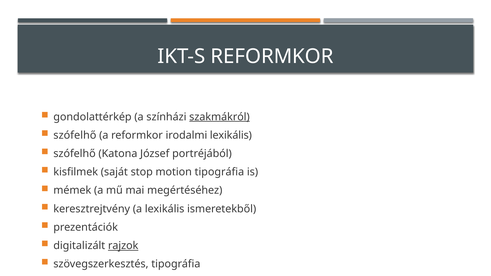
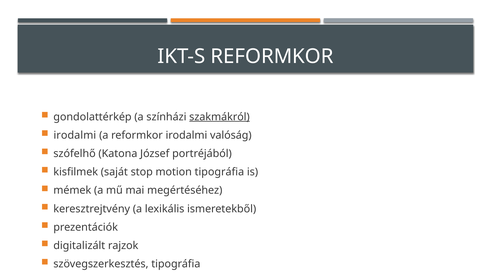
szófelhő: szófelhő -> irodalmi (75, 135)
irodalmi lexikális: lexikális -> valóság (231, 135)
rajzok underline: present -> none (123, 246)
